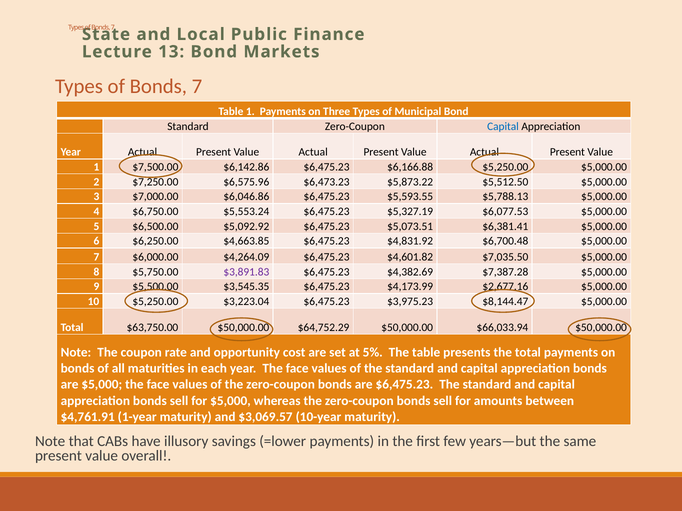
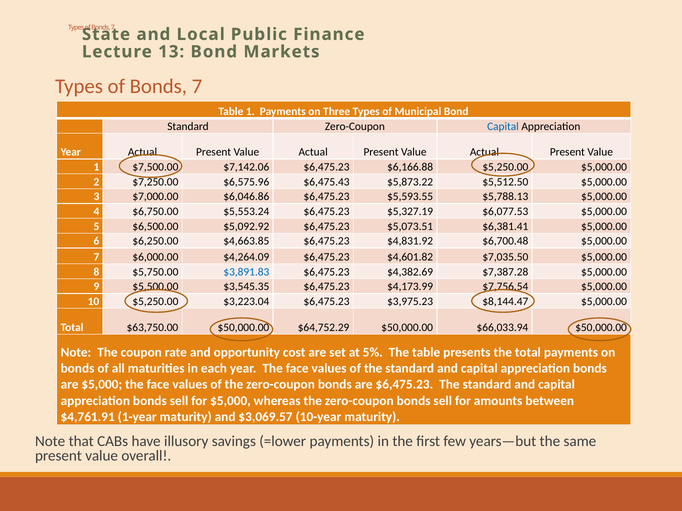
$6,142.86: $6,142.86 -> $7,142.06 (246, 167)
$6,473.23: $6,473.23 -> $6,475.43 (327, 182)
$3,891.83 colour: purple -> blue (246, 272)
$2,677.16: $2,677.16 -> $7,756.54 (505, 287)
